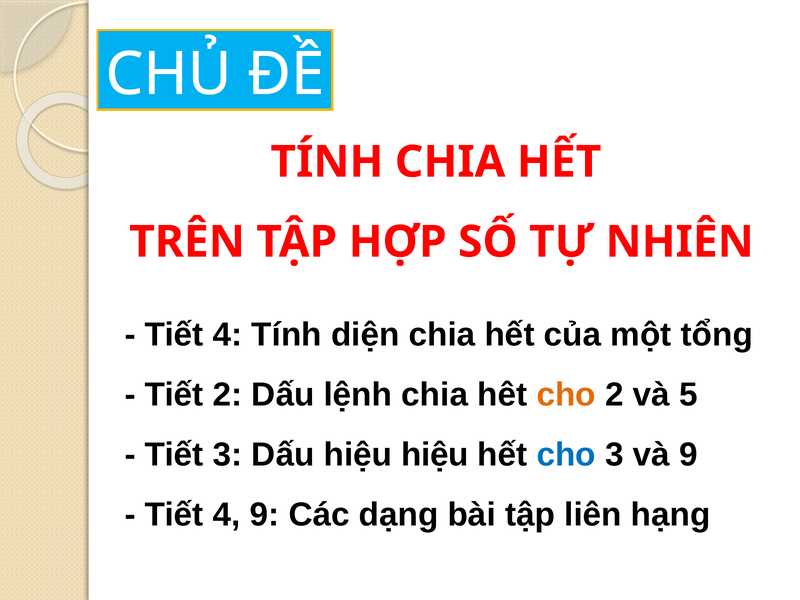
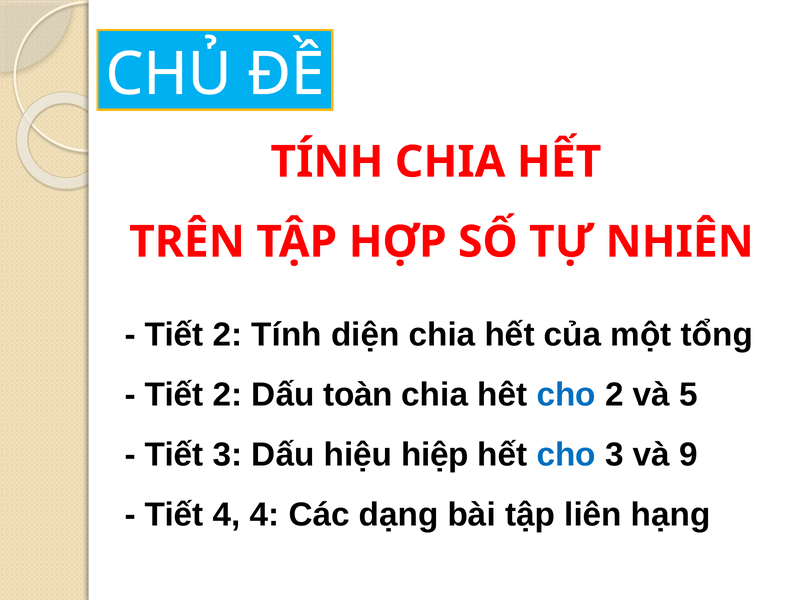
4: 4 -> 2 (228, 335)
lệnh: lệnh -> toàn (358, 395)
cho colour: orange -> blue (566, 395)
hiệu hiệu: hiệu -> hiệp (435, 455)
4 9: 9 -> 4 (265, 515)
